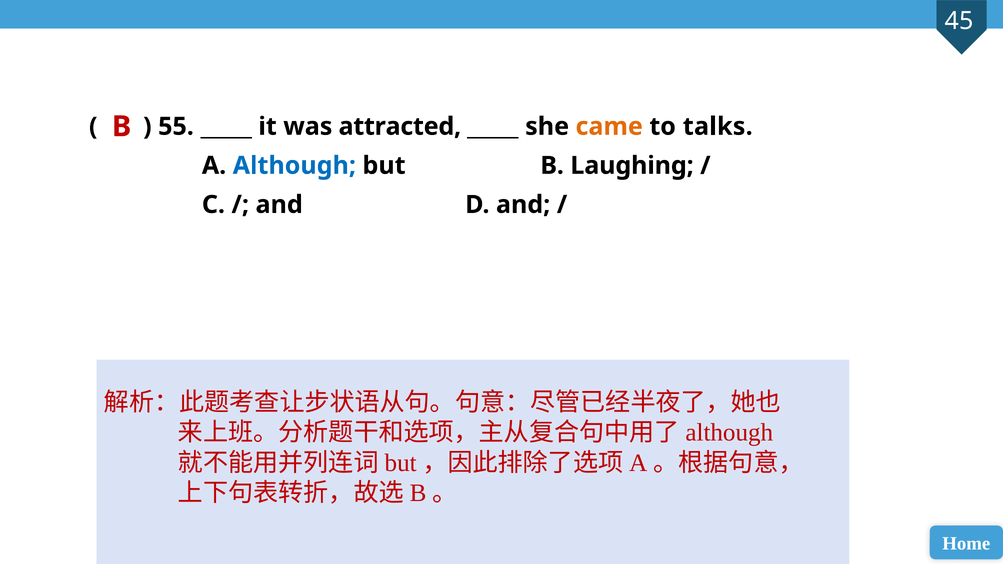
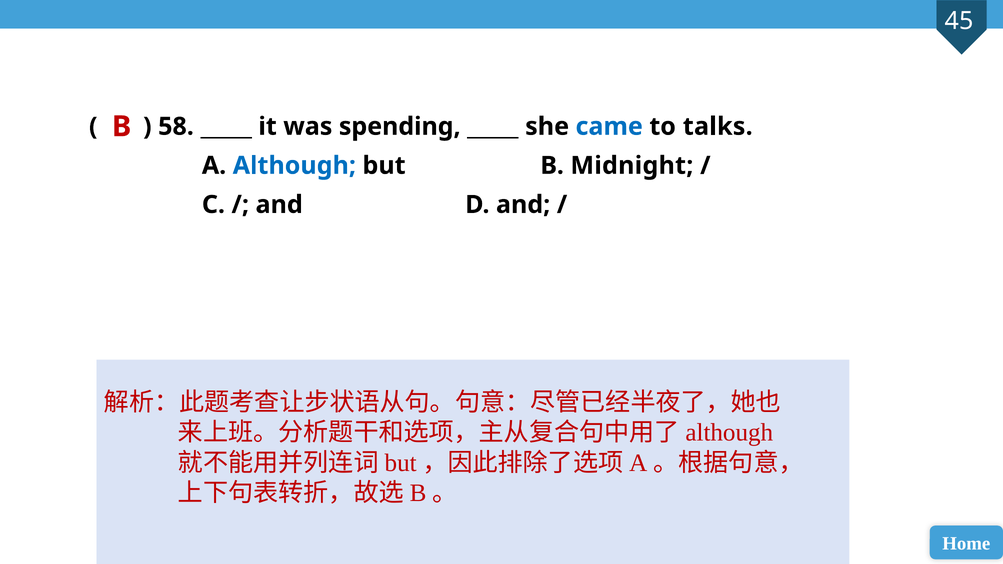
55: 55 -> 58 (176, 127)
attracted: attracted -> spending (400, 127)
came colour: orange -> blue (609, 127)
Laughing: Laughing -> Midnight (632, 166)
